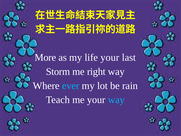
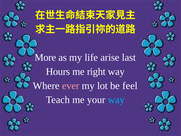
life your: your -> arise (110, 57)
Storm: Storm -> Hours (58, 71)
ever colour: light blue -> pink (71, 86)
rain: rain -> feel (130, 86)
